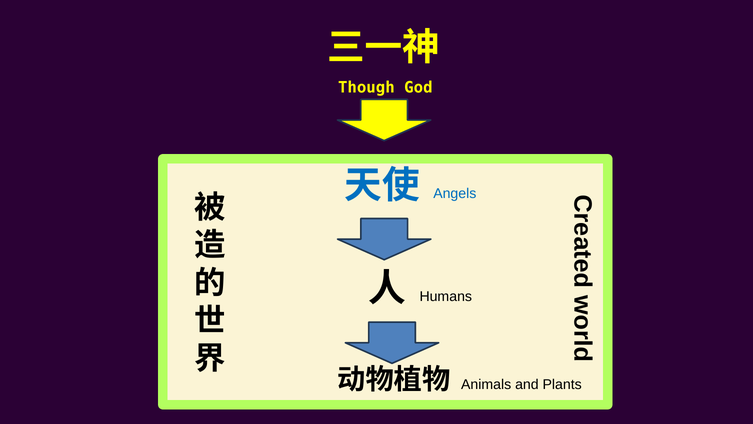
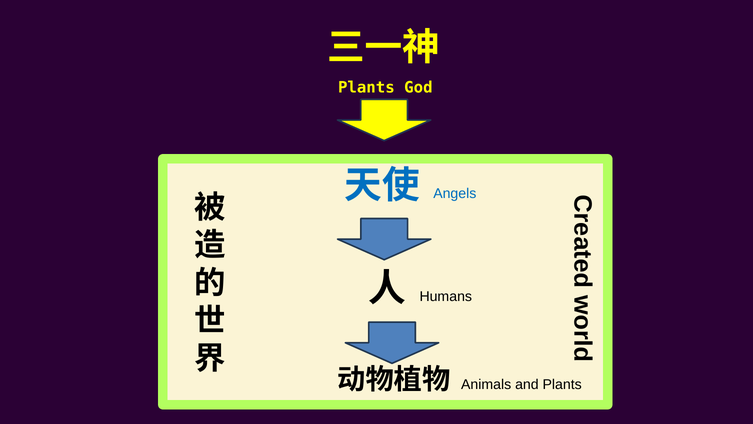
Though: Though -> Plants (366, 88)
